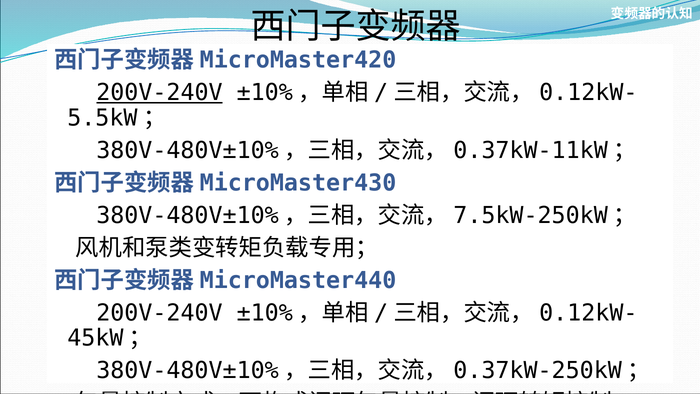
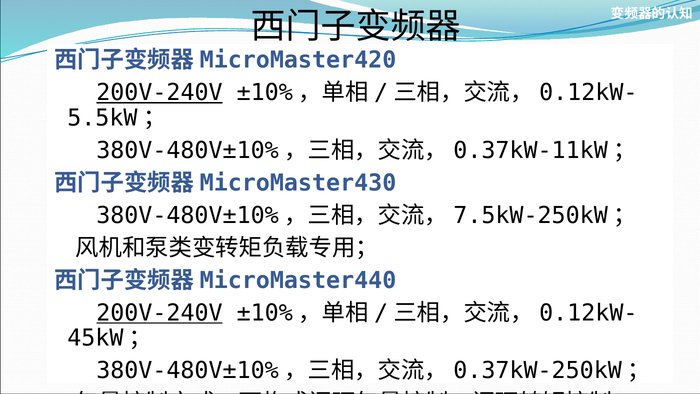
200V-240V underline: none -> present (159, 313)
